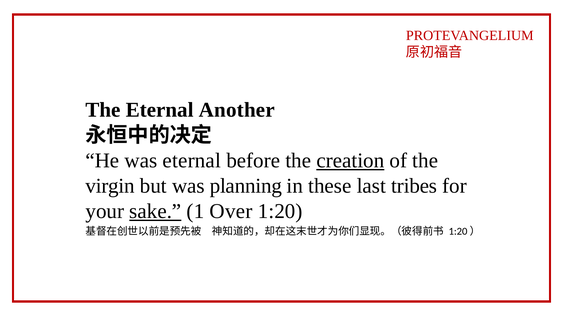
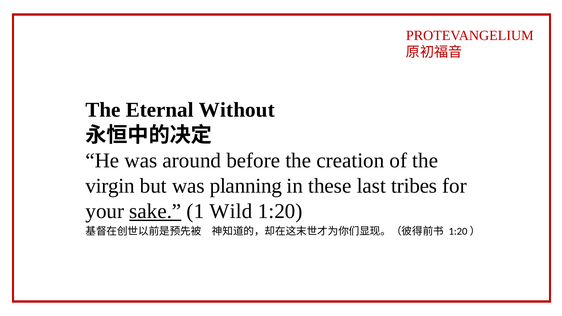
Another: Another -> Without (237, 110)
was eternal: eternal -> around (192, 161)
creation underline: present -> none (350, 161)
Over: Over -> Wild (231, 211)
